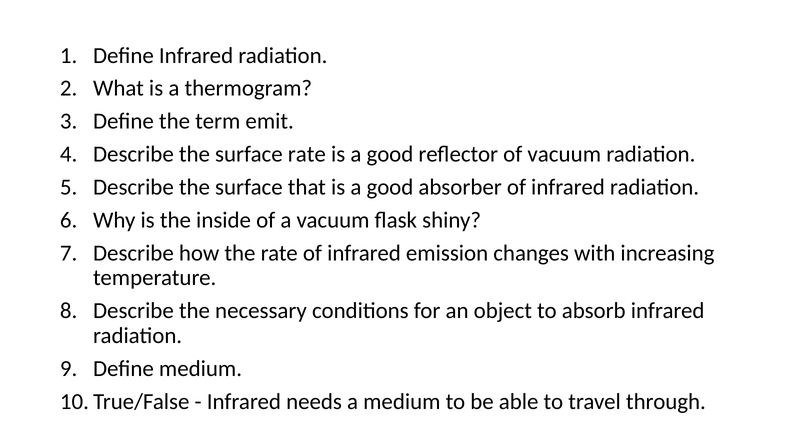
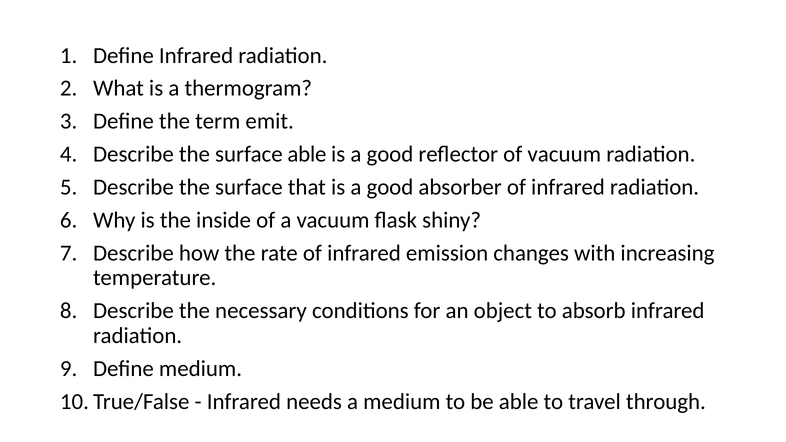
surface rate: rate -> able (307, 154)
